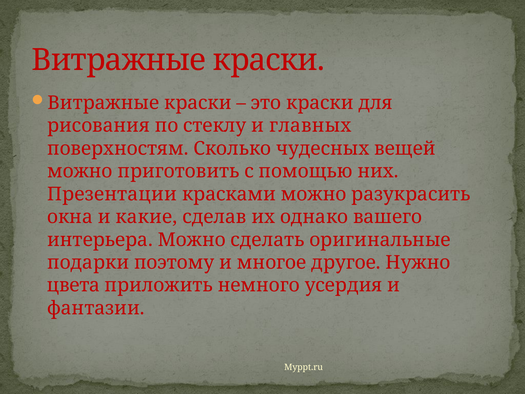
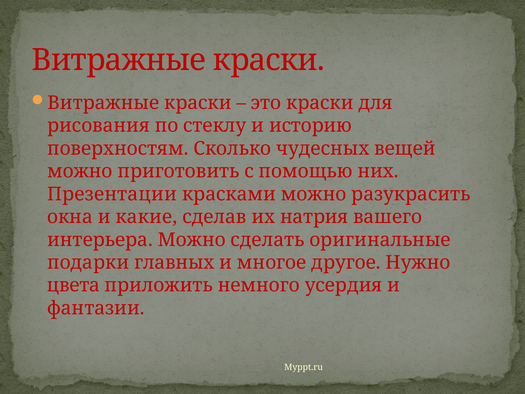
главных: главных -> историю (310, 126)
однако: однако -> натрия (314, 217)
поэтому: поэтому -> главных (174, 262)
